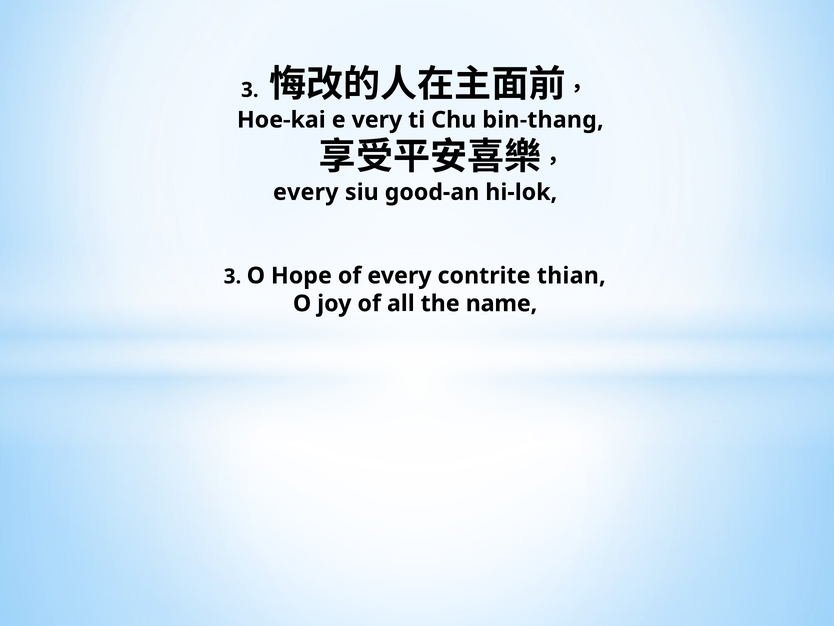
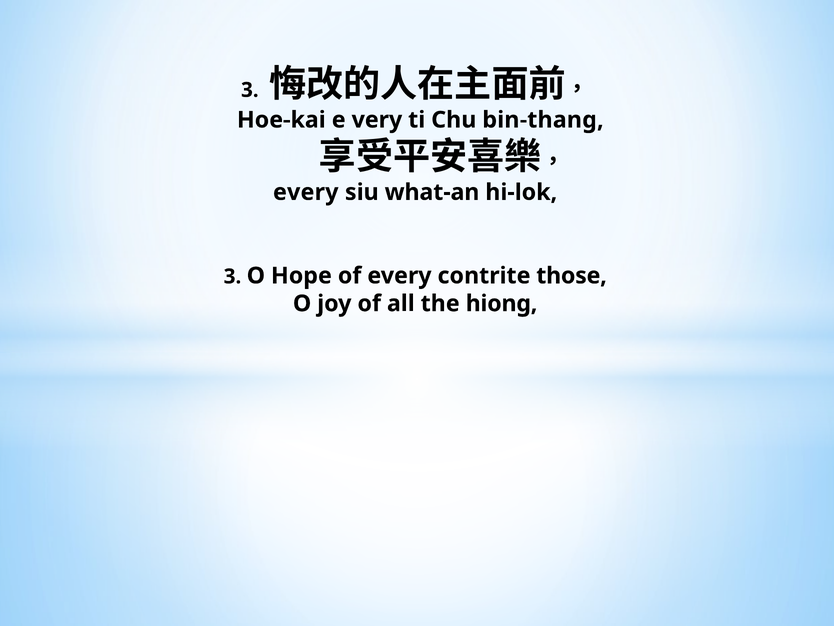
good-an: good-an -> what-an (432, 192)
thian: thian -> those (572, 276)
name: name -> hiong (502, 303)
